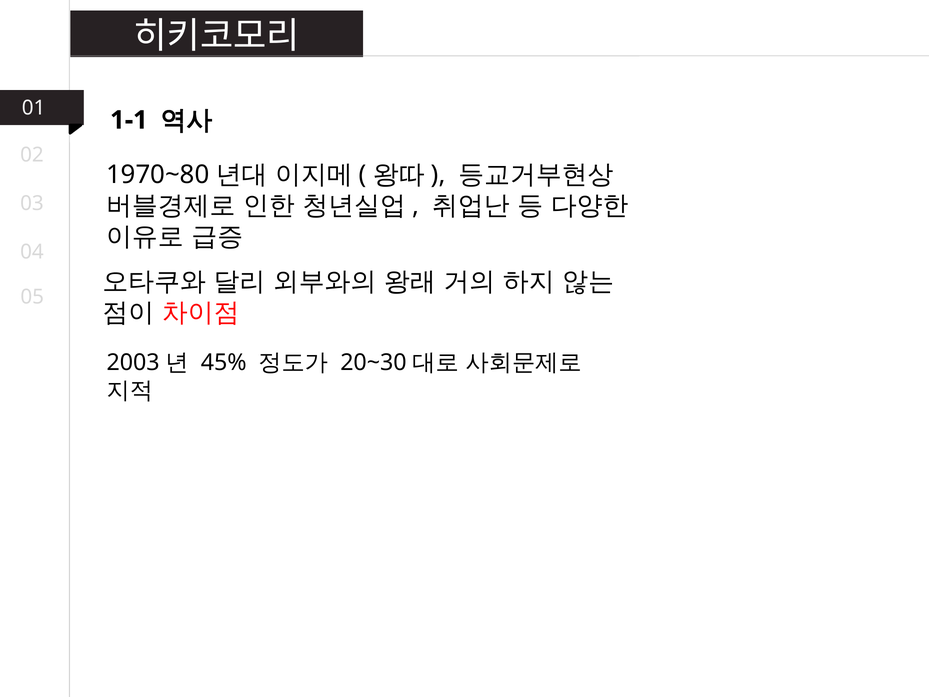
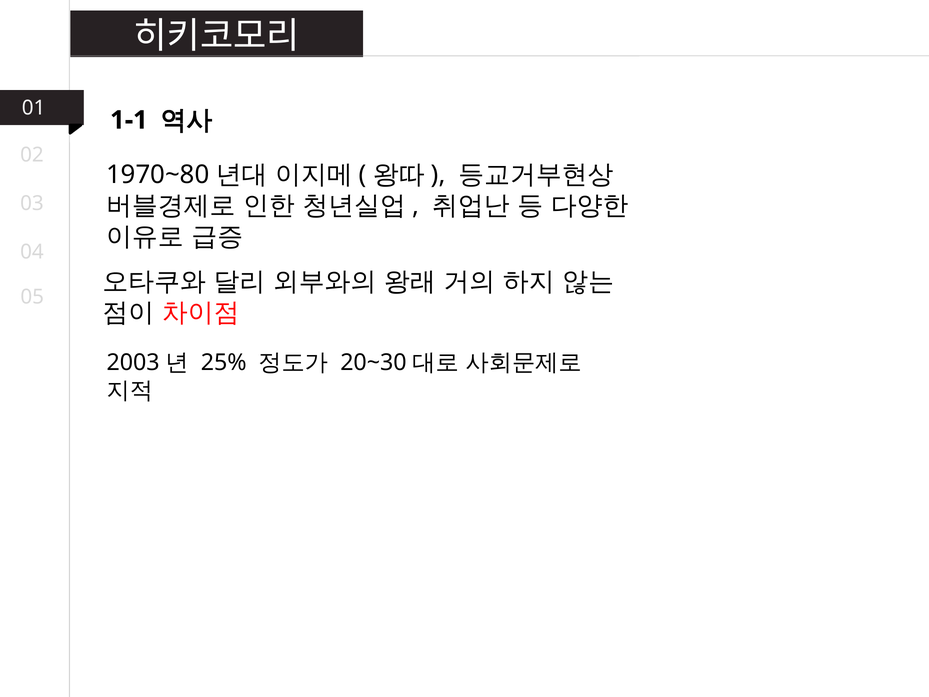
45%: 45% -> 25% (224, 362)
